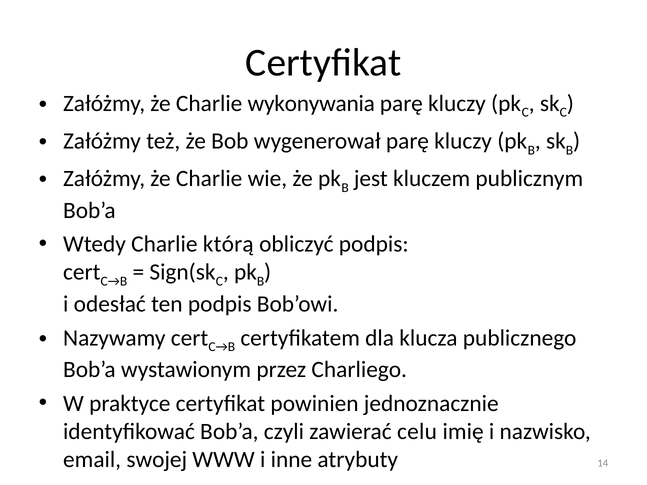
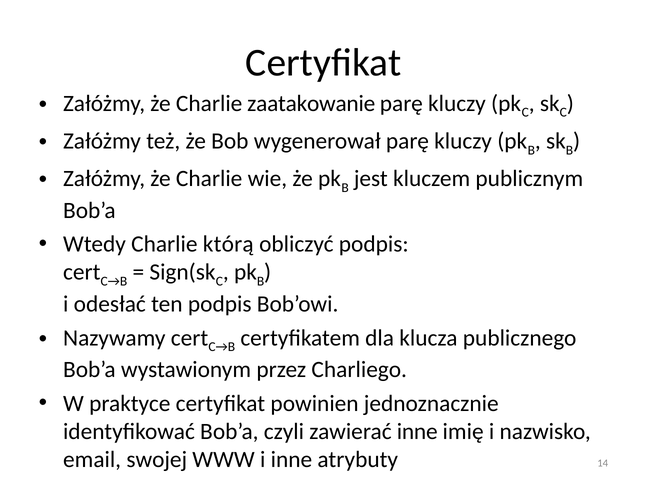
wykonywania: wykonywania -> zaatakowanie (311, 104)
zawierać celu: celu -> inne (417, 432)
